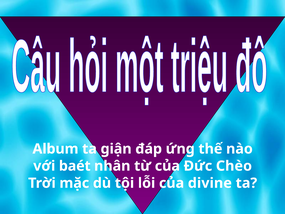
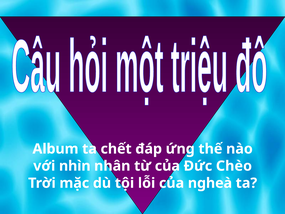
giận: giận -> chết (116, 149)
baét: baét -> nhìn (75, 166)
divine: divine -> ngheà (210, 183)
